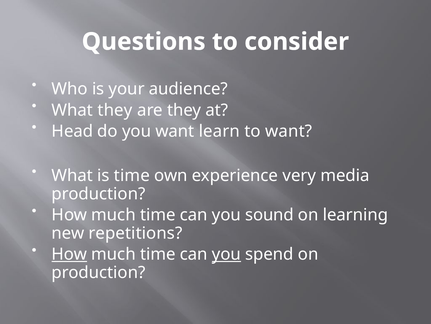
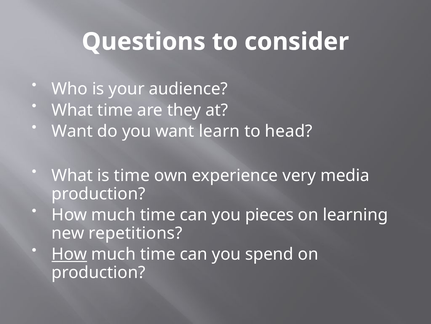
What they: they -> time (115, 110)
Head: Head -> Want (72, 131)
to want: want -> head (289, 131)
sound: sound -> pieces (270, 215)
you underline: present -> none (226, 254)
